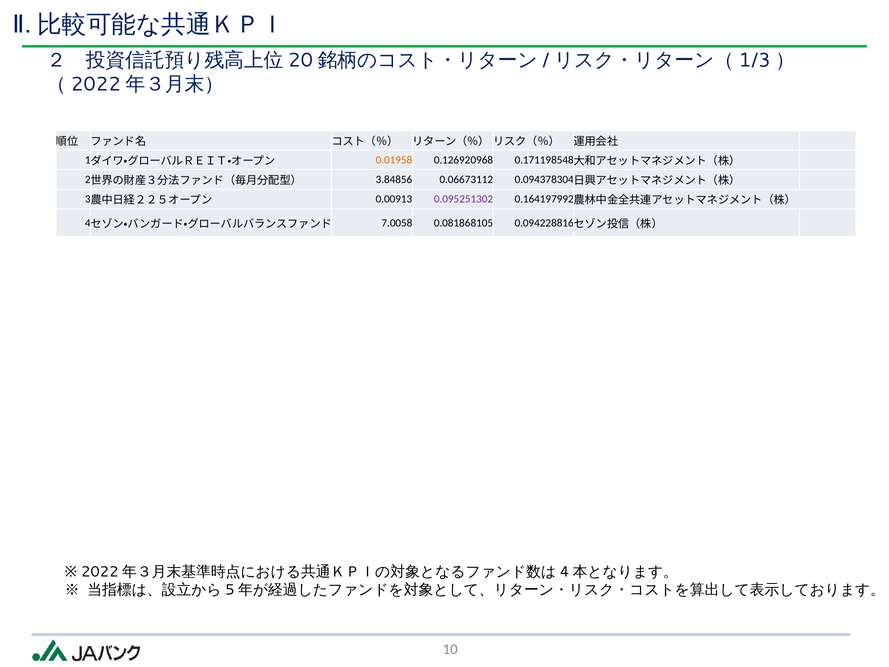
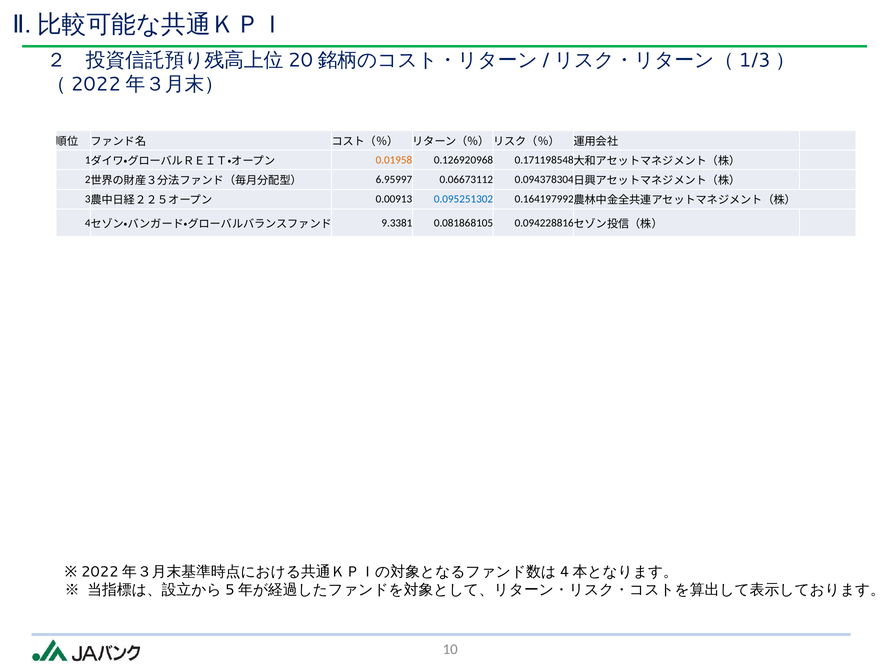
3.84856: 3.84856 -> 6.95997 (394, 180)
0.095251302 colour: purple -> blue (463, 199)
7.0058: 7.0058 -> 9.3381 (397, 223)
